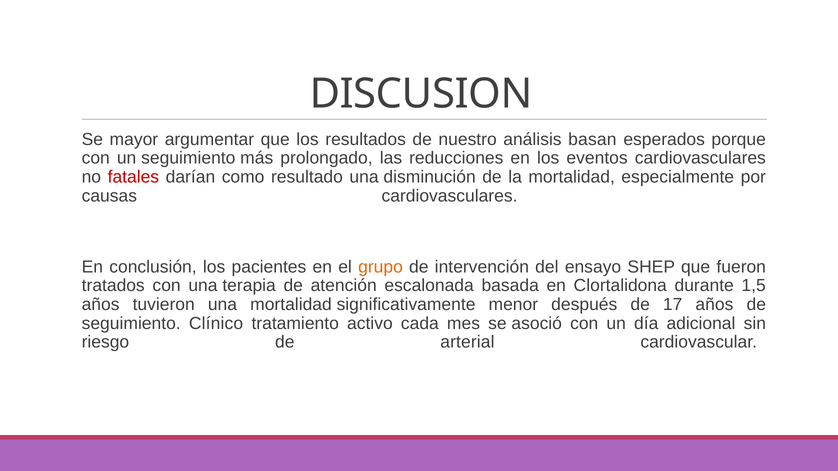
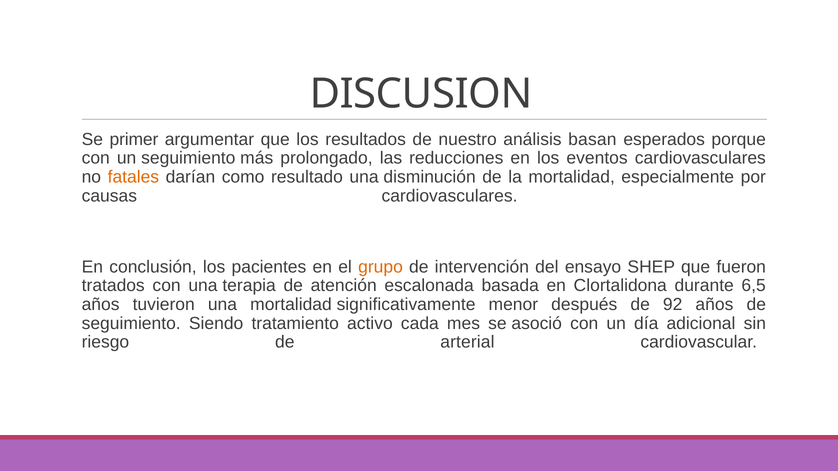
mayor: mayor -> primer (134, 139)
fatales colour: red -> orange (133, 177)
1,5: 1,5 -> 6,5 (754, 286)
17: 17 -> 92 (673, 305)
Clínico: Clínico -> Siendo (216, 324)
